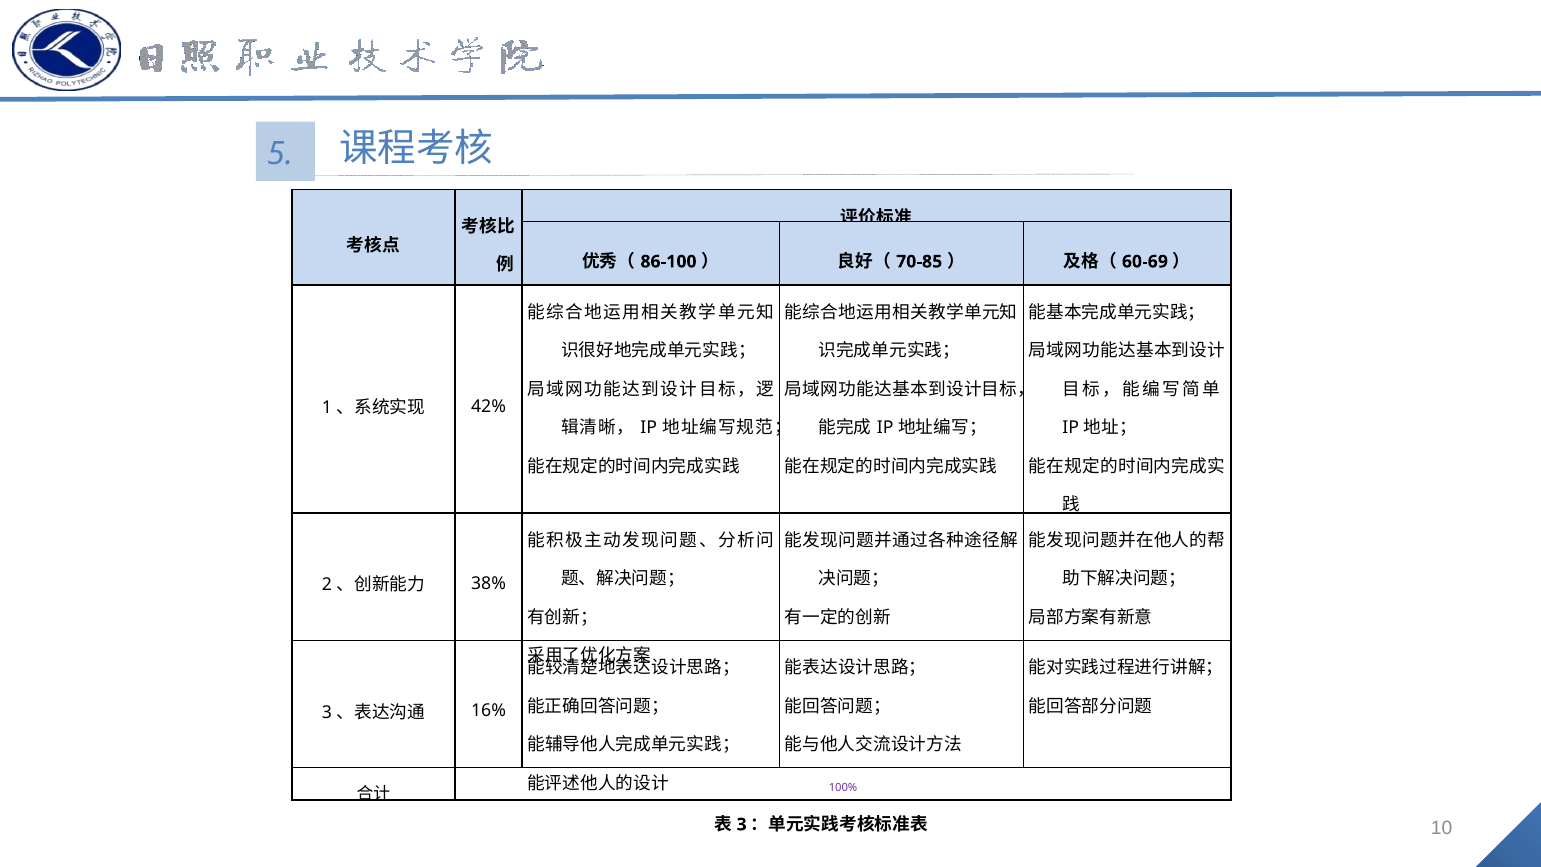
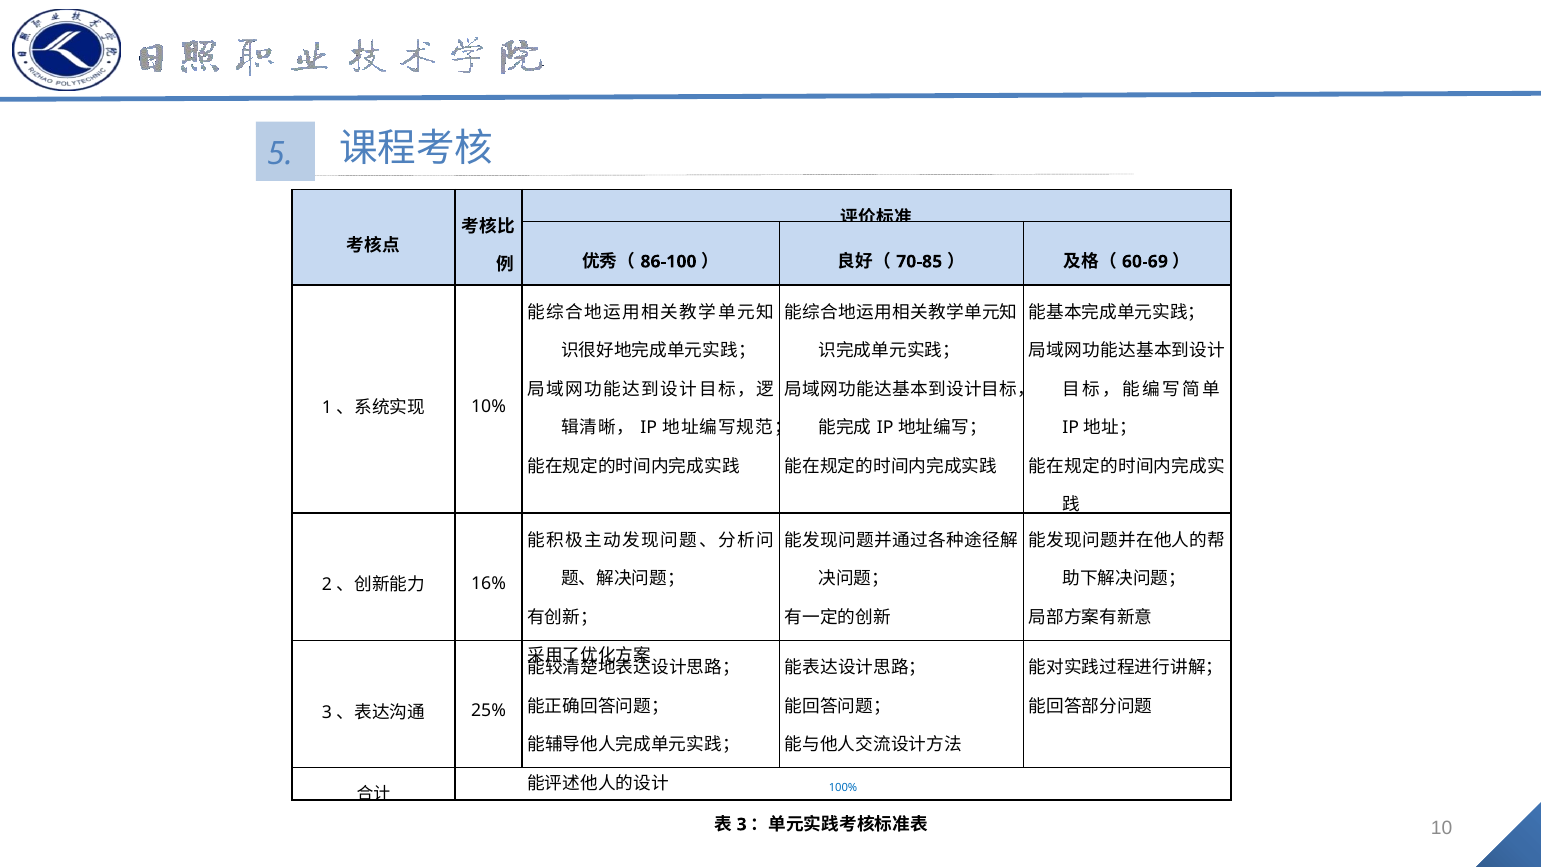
42%: 42% -> 10% (489, 406)
38%: 38% -> 16% (489, 584)
16%: 16% -> 25% (489, 711)
100% colour: purple -> blue (843, 788)
